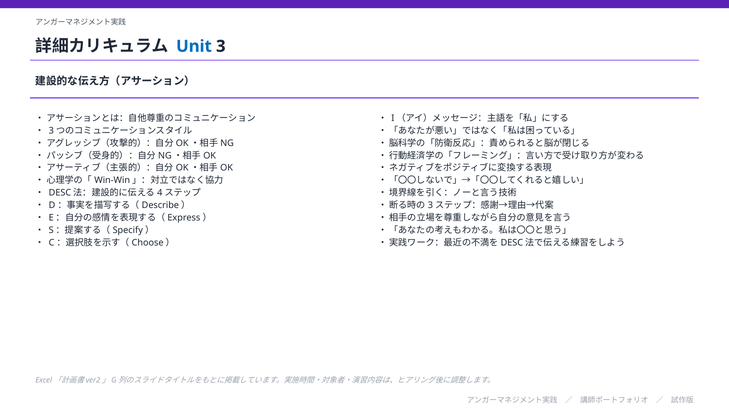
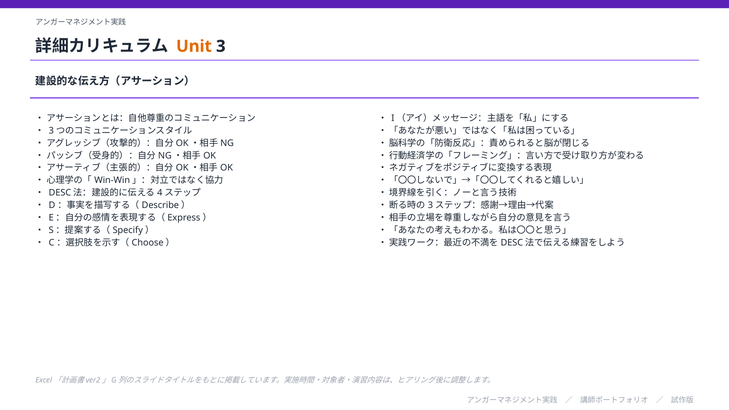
Unit colour: blue -> orange (194, 46)
